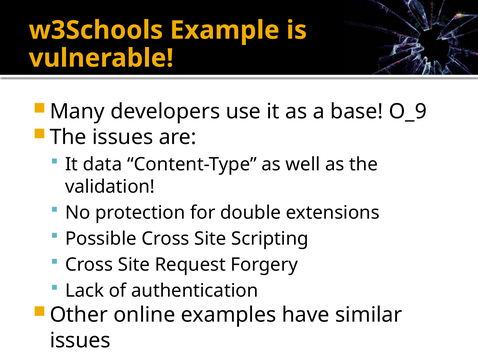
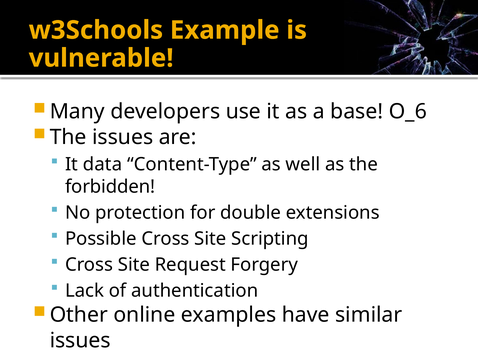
O_9: O_9 -> O_6 (408, 112)
validation: validation -> forbidden (110, 187)
